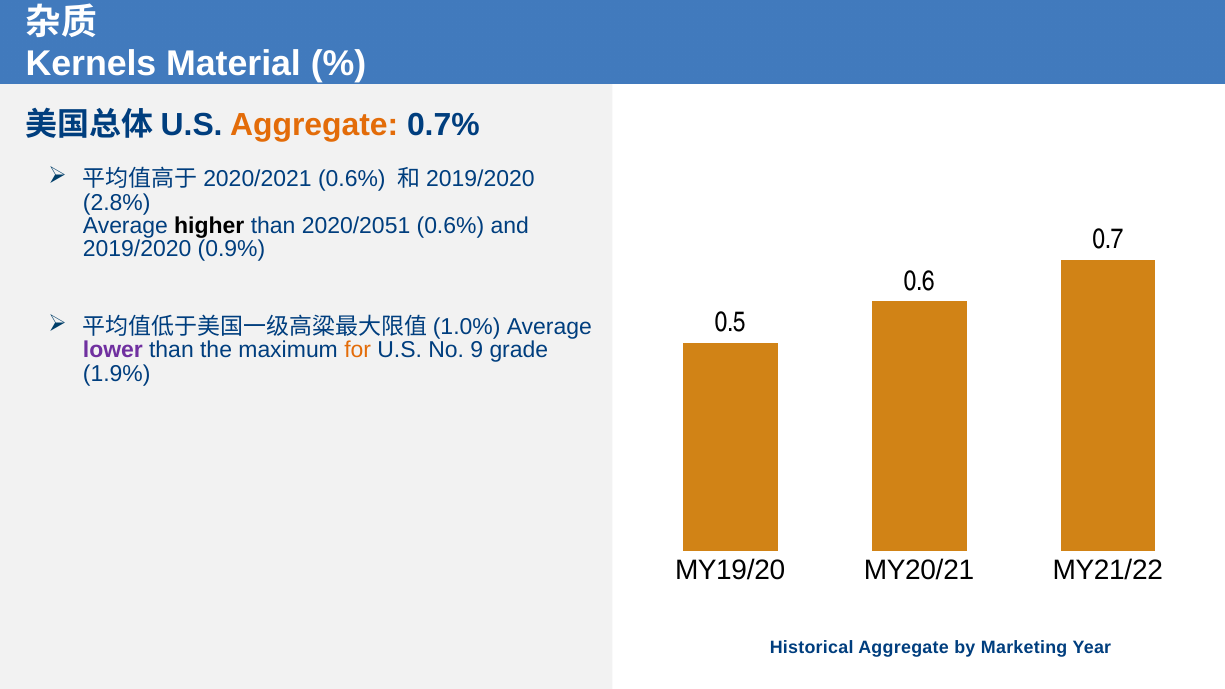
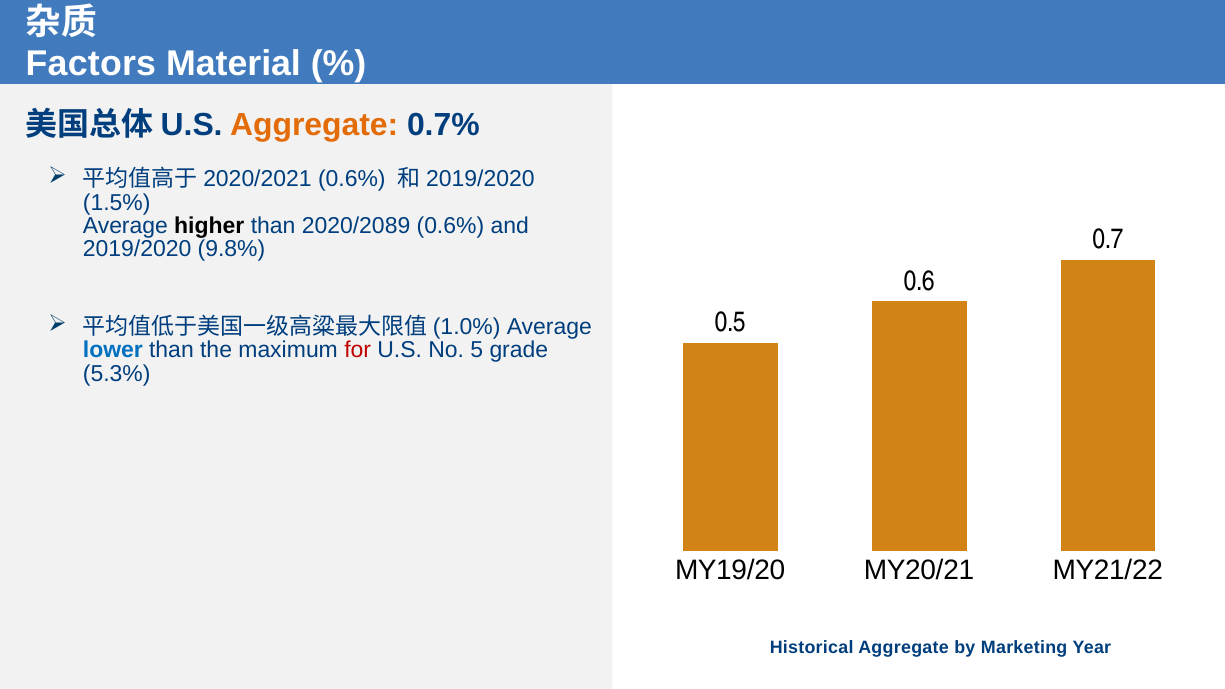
Kernels: Kernels -> Factors (91, 63)
2.8%: 2.8% -> 1.5% (117, 203)
2020/2051: 2020/2051 -> 2020/2089 (356, 226)
0.9%: 0.9% -> 9.8% (231, 249)
lower colour: purple -> blue (113, 350)
for colour: orange -> red (358, 350)
9: 9 -> 5 (477, 350)
1.9%: 1.9% -> 5.3% (117, 374)
